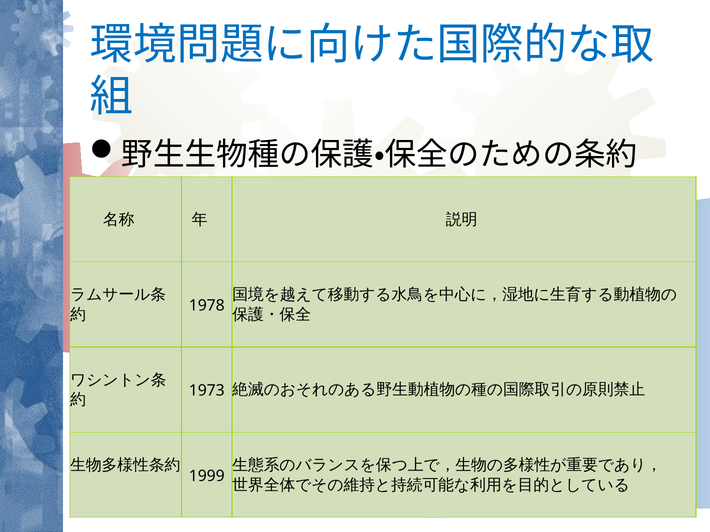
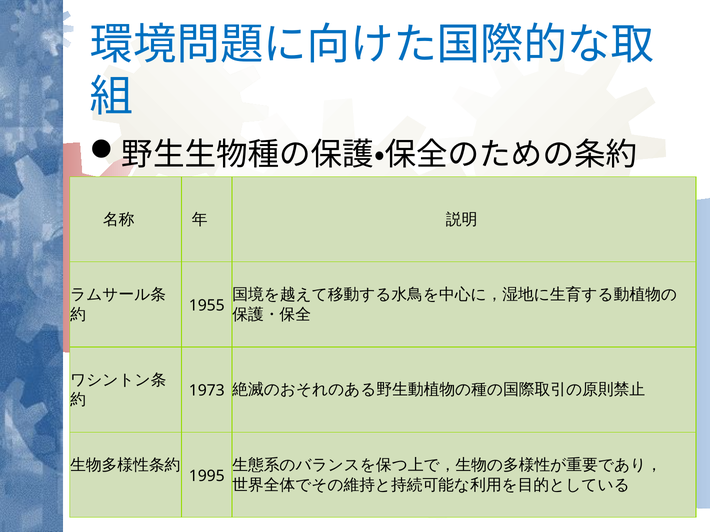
1978: 1978 -> 1955 (207, 306)
1999: 1999 -> 1995 (207, 476)
